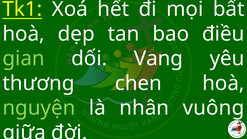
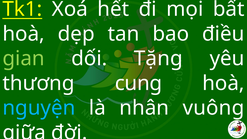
Vang: Vang -> Tặng (158, 59)
chen: chen -> cung (139, 83)
nguyện colour: light green -> light blue (39, 108)
